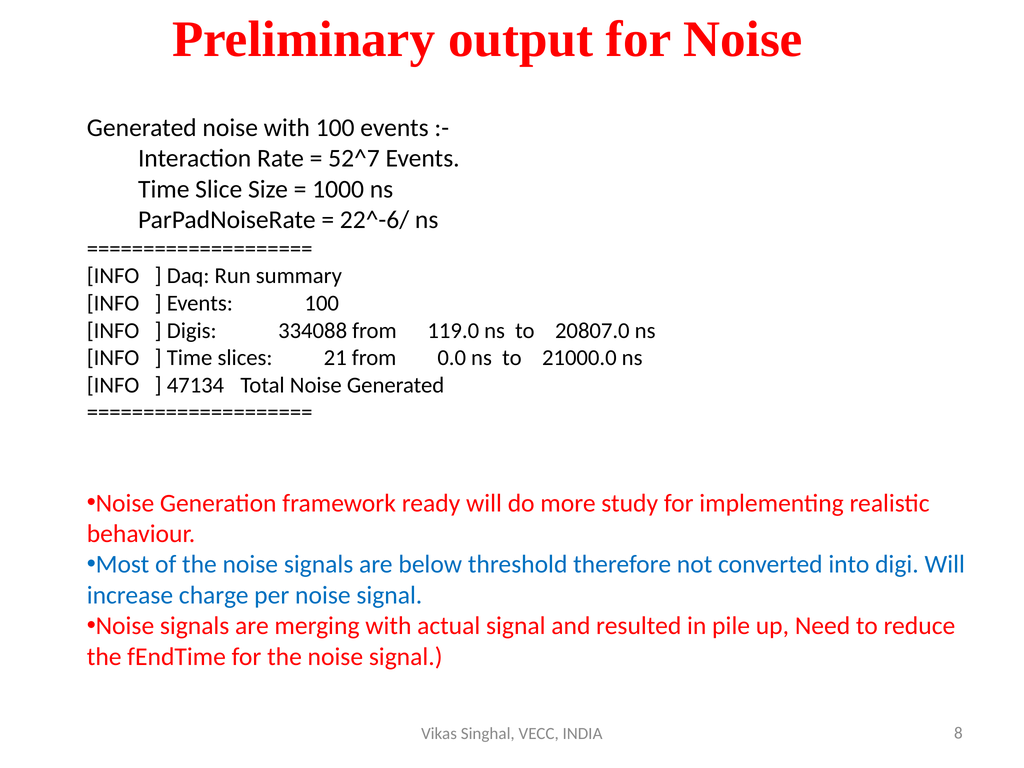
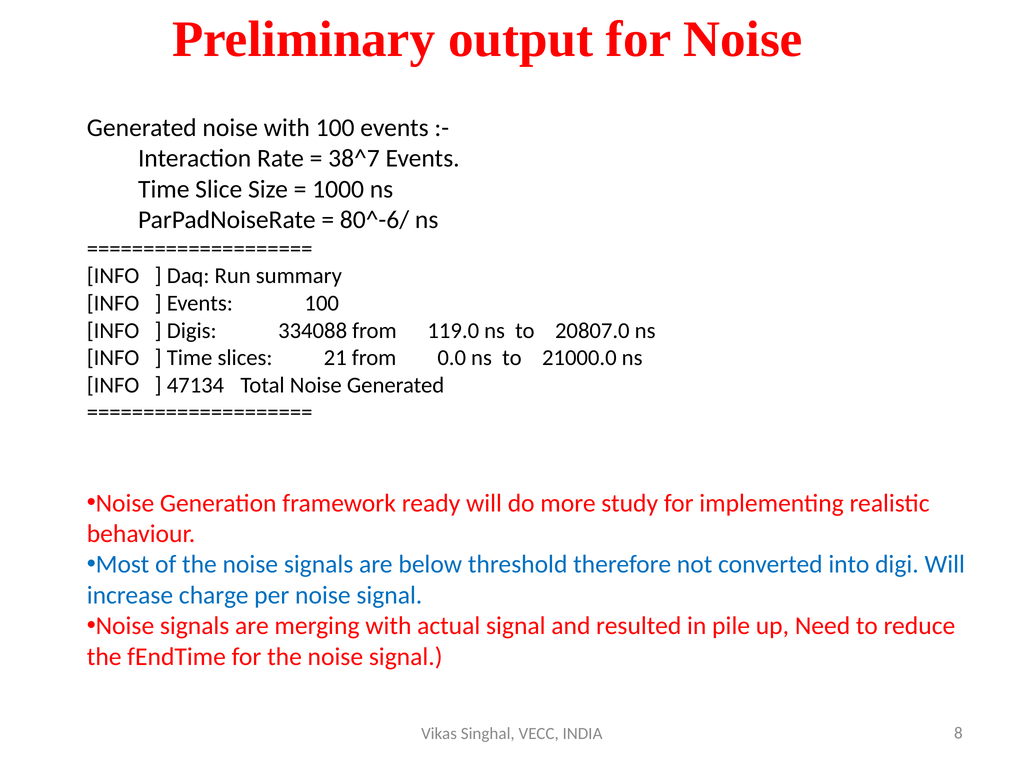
52^7: 52^7 -> 38^7 (354, 158)
22^-6/: 22^-6/ -> 80^-6/ (375, 220)
